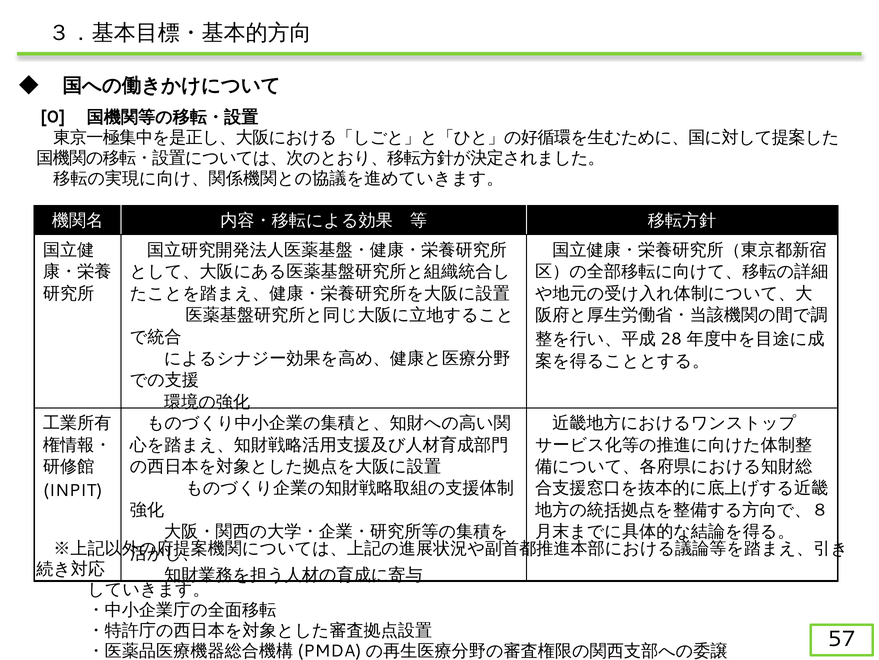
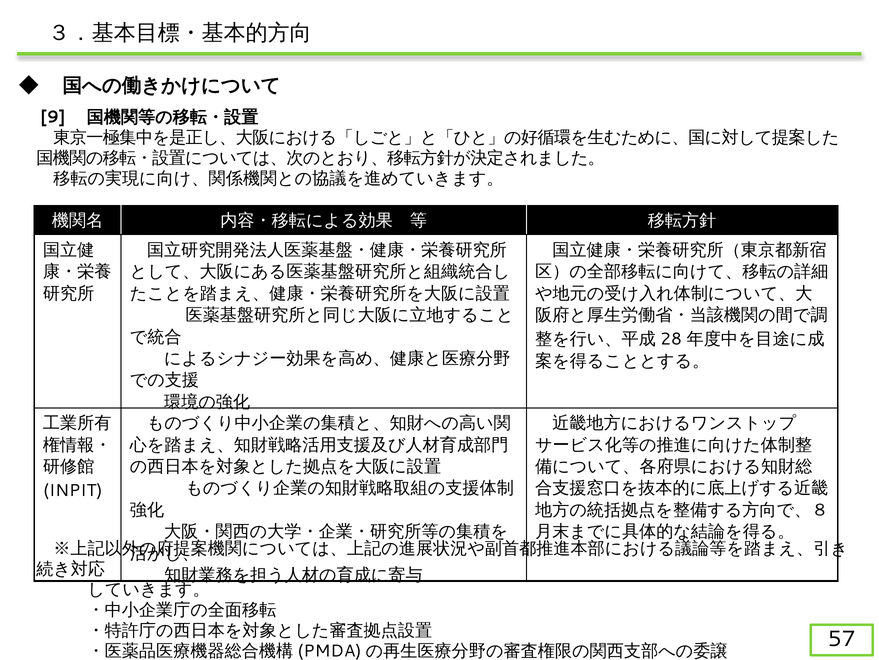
0: 0 -> 9 (53, 117)
